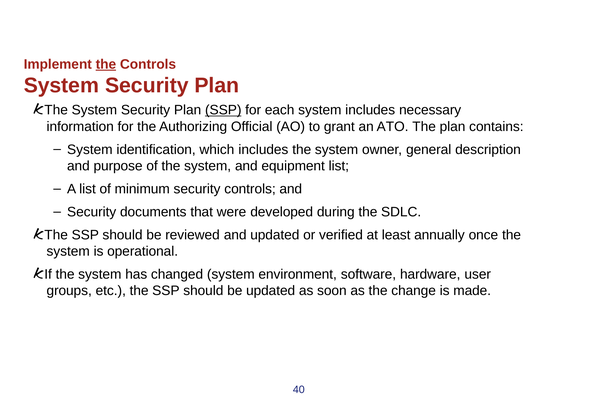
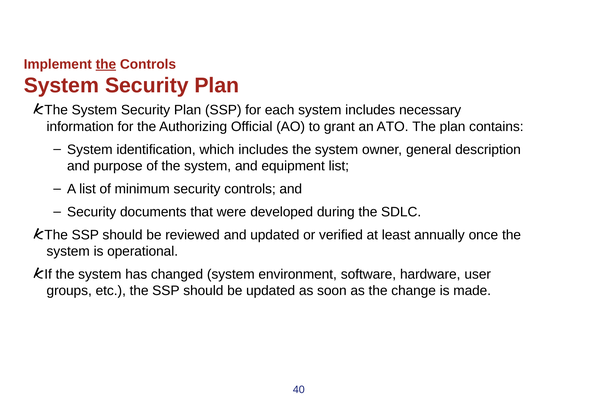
SSP underline: present -> none (223, 110)
